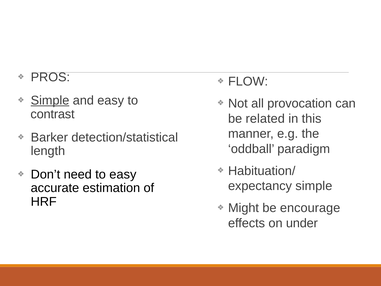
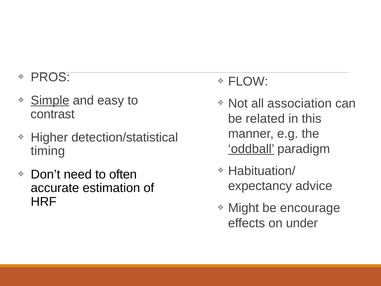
provocation: provocation -> association (300, 103)
Barker: Barker -> Higher (49, 137)
oddball underline: none -> present (251, 149)
length: length -> timing (48, 151)
to easy: easy -> often (123, 174)
simple: simple -> advice (314, 186)
